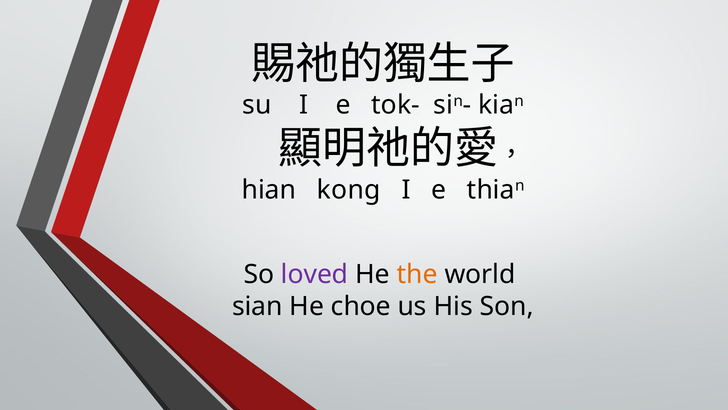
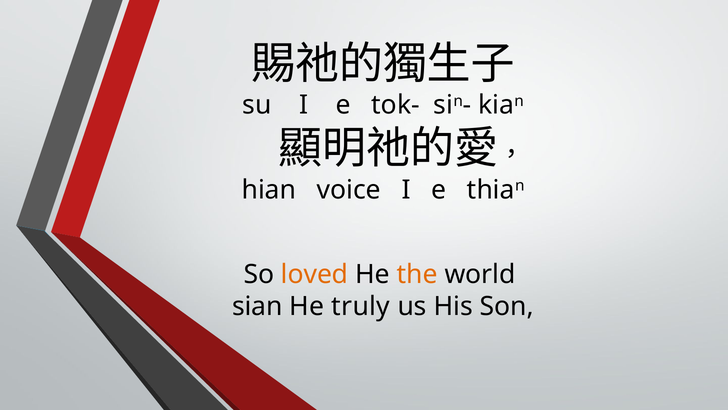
kong: kong -> voice (349, 190)
loved colour: purple -> orange (315, 274)
choe: choe -> truly (361, 306)
